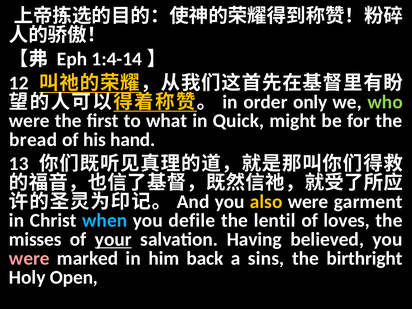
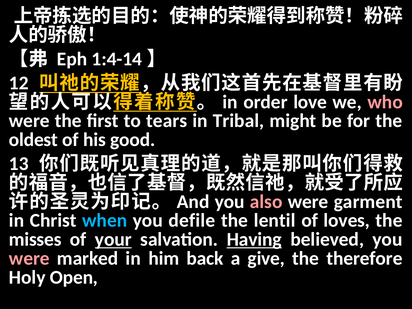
only: only -> love (310, 102)
who colour: light green -> pink (385, 102)
what: what -> tears (167, 121)
Quick: Quick -> Tribal (239, 121)
bread: bread -> oldest (33, 140)
hand: hand -> good (133, 140)
also colour: yellow -> pink (266, 202)
Having underline: none -> present (254, 239)
sins: sins -> give (266, 258)
birthright: birthright -> therefore (364, 258)
